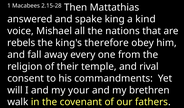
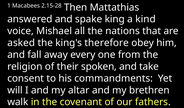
rebels: rebels -> asked (21, 43)
temple: temple -> spoken (99, 66)
rival: rival -> take (149, 66)
your: your -> altar (79, 90)
